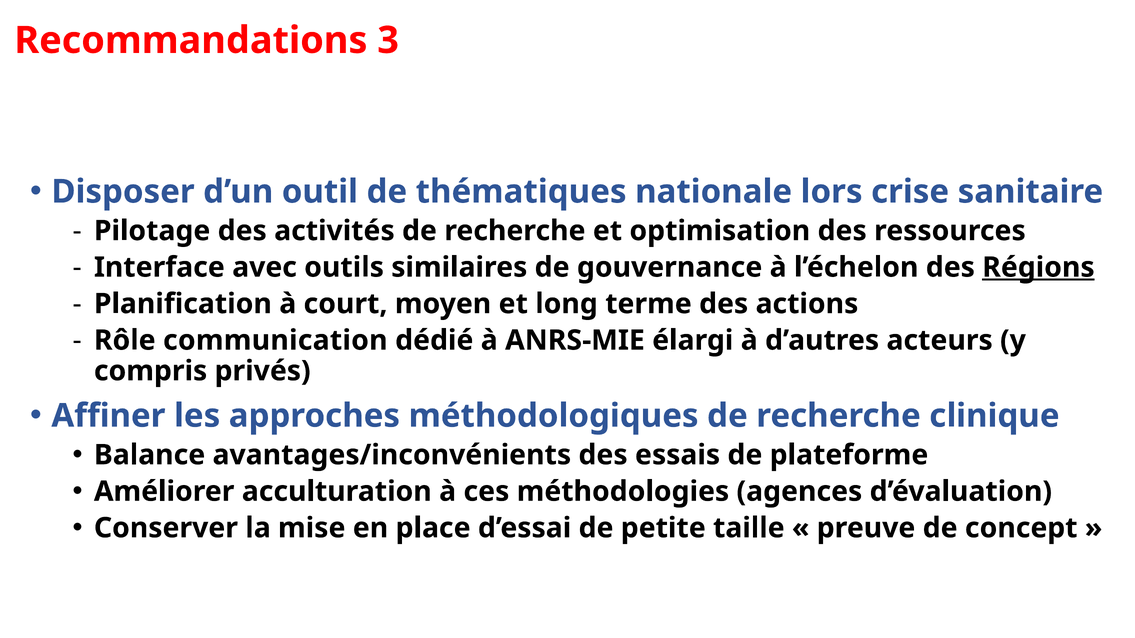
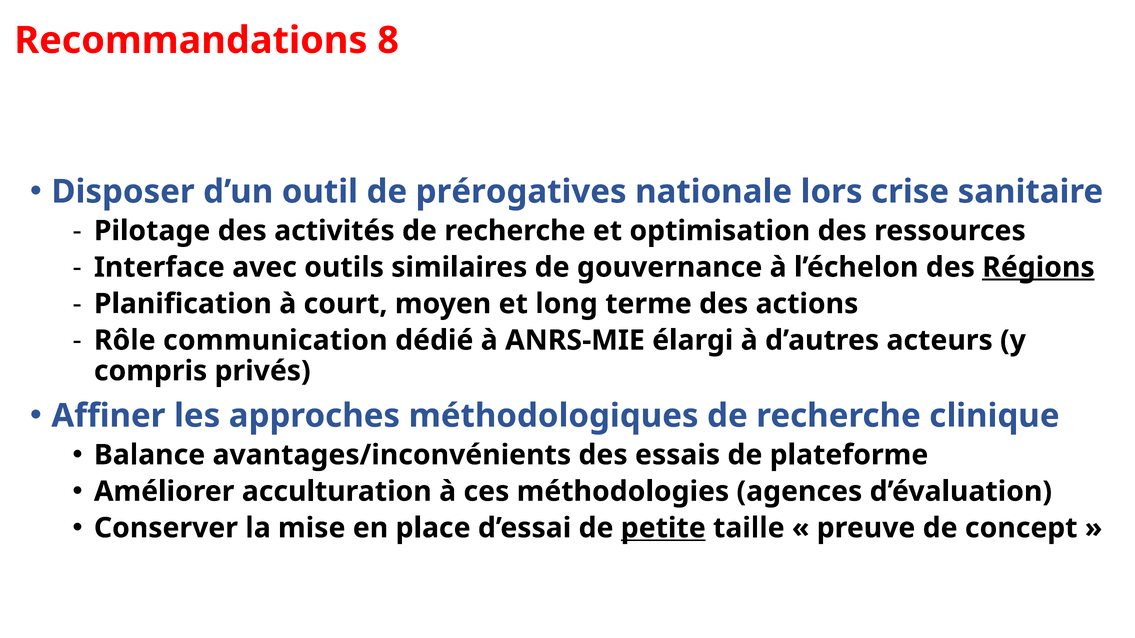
3: 3 -> 8 (388, 40)
thématiques: thématiques -> prérogatives (521, 192)
petite underline: none -> present (663, 528)
